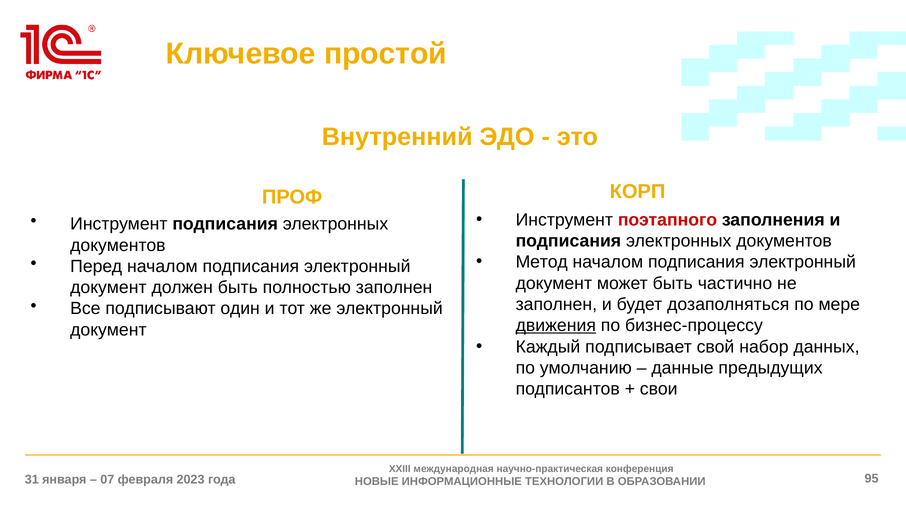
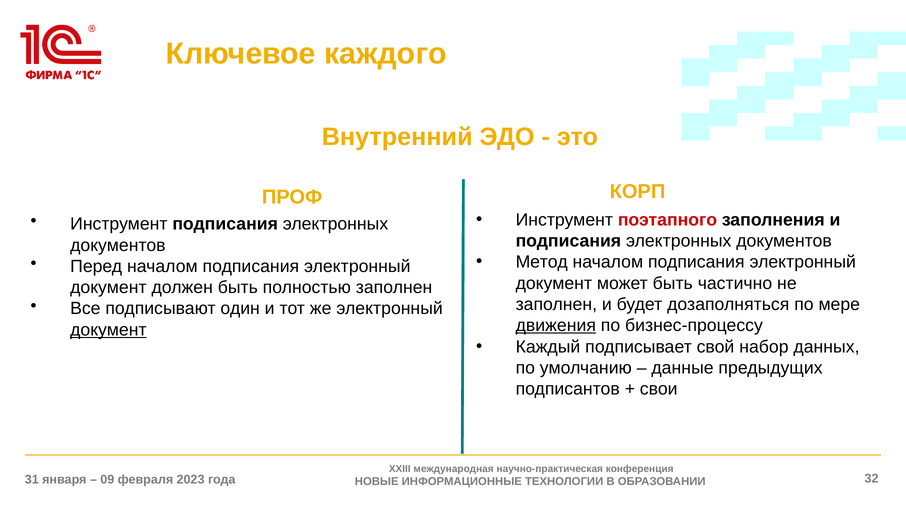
простой: простой -> каждого (385, 54)
документ underline: none -> present (108, 330)
07: 07 -> 09 (107, 479)
95: 95 -> 32 (872, 478)
